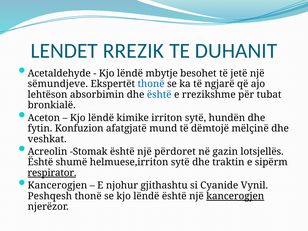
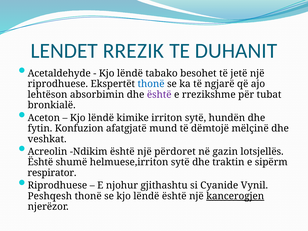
mbytje: mbytje -> tabako (162, 73)
sëmundjeve: sëmundjeve -> riprodhuese (58, 84)
është colour: blue -> purple (159, 95)
Stomak: Stomak -> Ndikim (89, 152)
respirator underline: present -> none (52, 173)
Kancerogjen: Kancerogjen -> Riprodhuese (57, 185)
